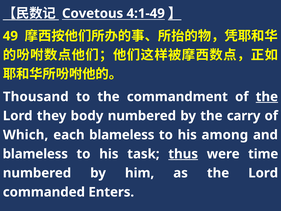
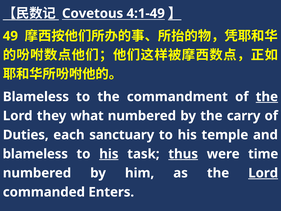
Thousand: Thousand -> Blameless (36, 97)
body: body -> what (87, 116)
Which: Which -> Duties (26, 135)
each blameless: blameless -> sanctuary (122, 135)
among: among -> temple (225, 135)
his underline: none -> present (109, 154)
Lord underline: none -> present (263, 173)
